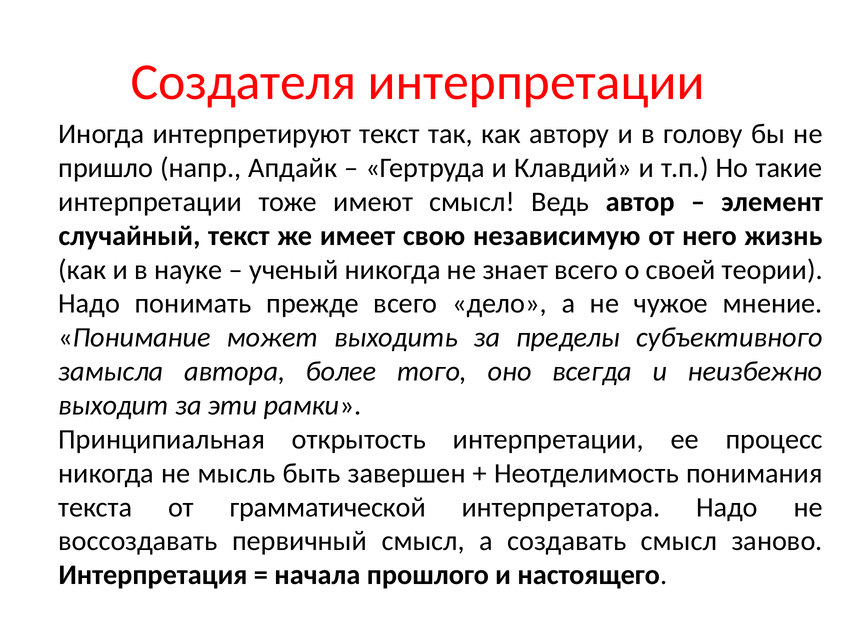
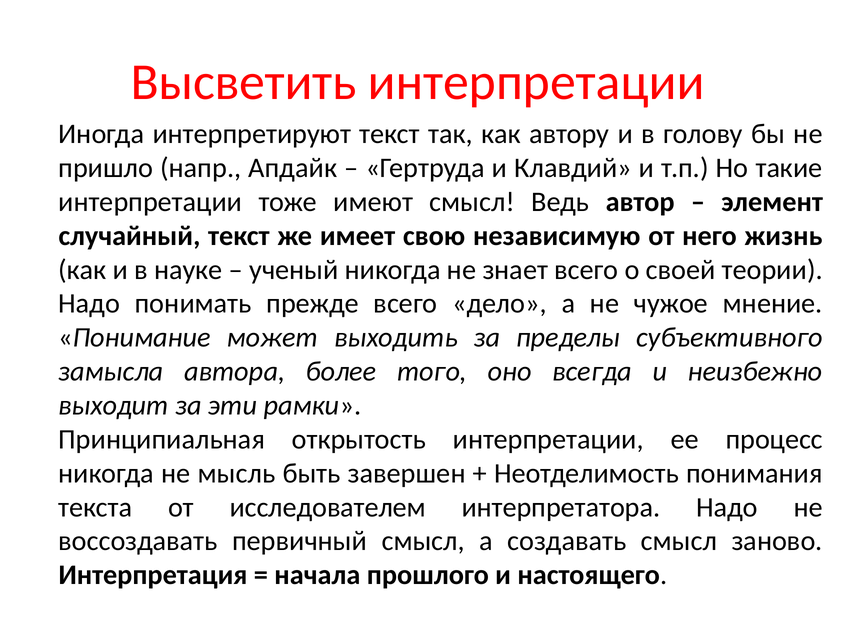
Создателя: Создателя -> Высветить (244, 82)
грамматической: грамматической -> исследователем (328, 507)
